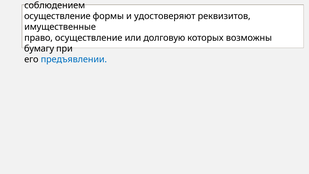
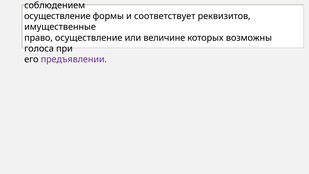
удостоверяют: удостоверяют -> соответствует (165, 16)
долговую: долговую -> величине (164, 38)
бумагу: бумагу -> голоса (39, 49)
предъявлении colour: blue -> purple (74, 59)
